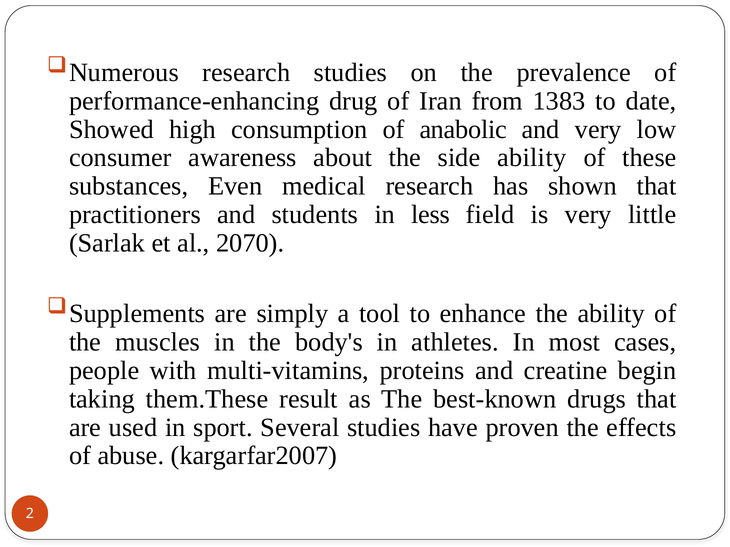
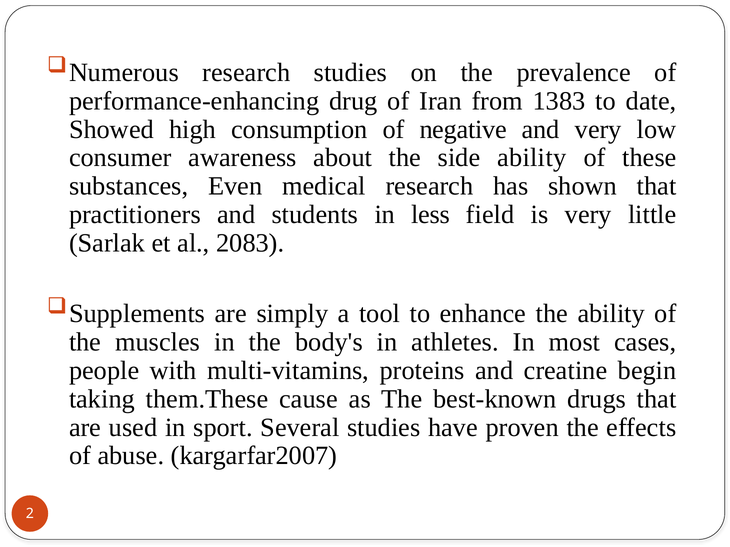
anabolic: anabolic -> negative (463, 129)
2070: 2070 -> 2083 (250, 243)
result: result -> cause (309, 399)
